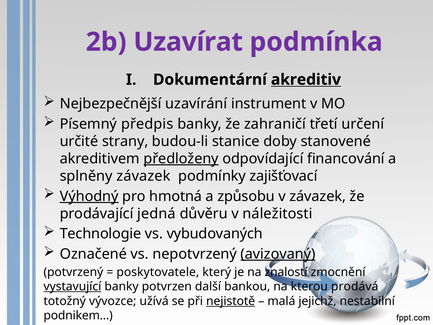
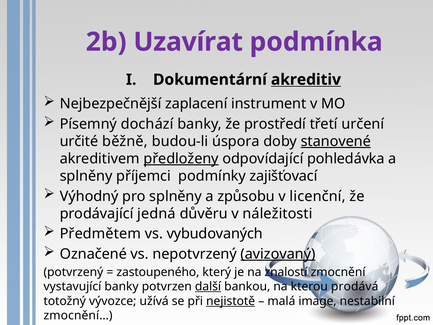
uzavírání: uzavírání -> zaplacení (196, 104)
předpis: předpis -> dochází (147, 124)
zahraničí: zahraničí -> prostředí (275, 124)
strany: strany -> běžně (125, 141)
stanice: stanice -> úspora (236, 141)
stanovené underline: none -> present (336, 141)
financování: financování -> pohledávka (346, 159)
splněny závazek: závazek -> příjemci (144, 176)
Výhodný underline: present -> none (89, 196)
pro hmotná: hmotná -> splněny (176, 196)
v závazek: závazek -> licenční (318, 196)
Technologie: Technologie -> Předmětem (100, 234)
poskytovatele: poskytovatele -> zastoupeného (158, 272)
vystavující underline: present -> none (72, 286)
další underline: none -> present (208, 286)
jejichž: jejichž -> image (318, 301)
podnikem…: podnikem… -> zmocnění… (78, 315)
